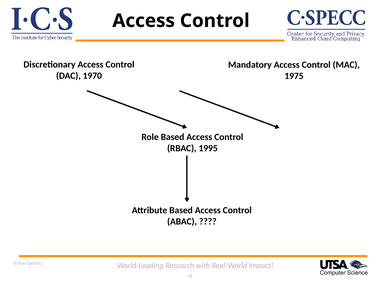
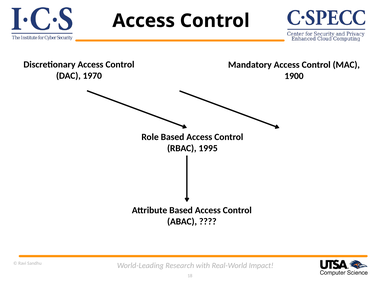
1975: 1975 -> 1900 (294, 76)
